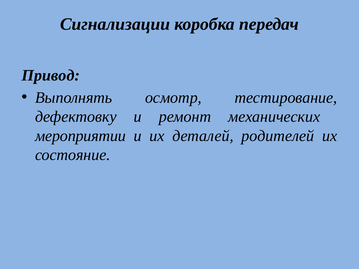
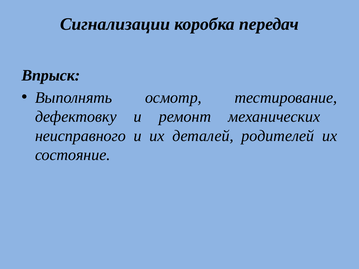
Привод: Привод -> Впрыск (51, 75)
мероприятии: мероприятии -> неисправного (80, 136)
